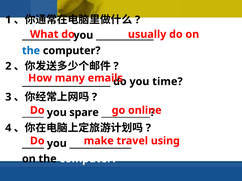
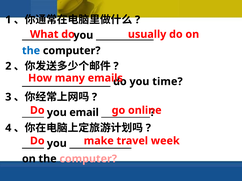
spare: spare -> email (84, 113)
using: using -> week (165, 141)
computer colour: white -> pink (88, 159)
